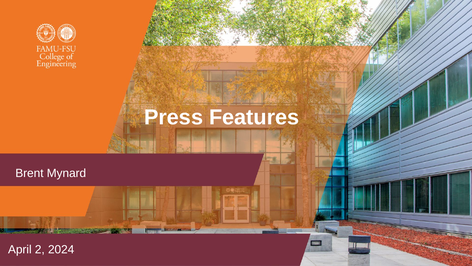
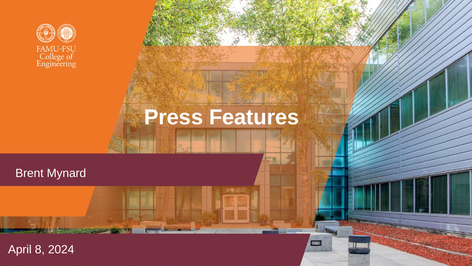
2: 2 -> 8 (40, 249)
